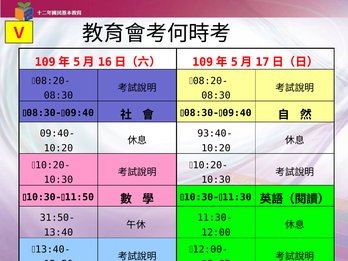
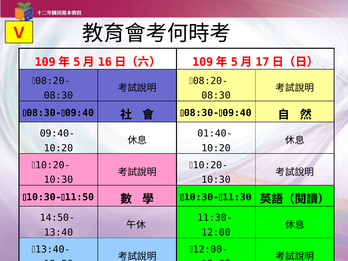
93:40-: 93:40- -> 01:40- (215, 134)
31:50-: 31:50- -> 14:50- (57, 218)
